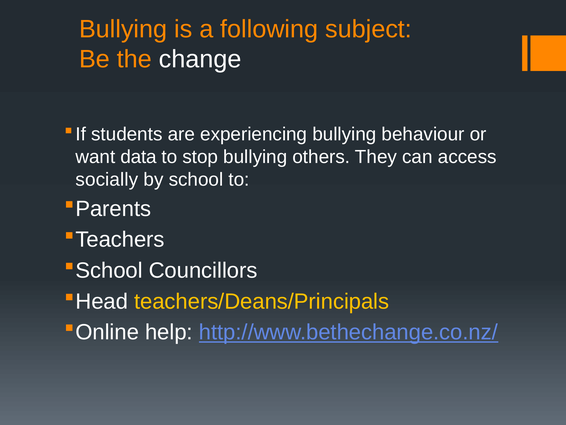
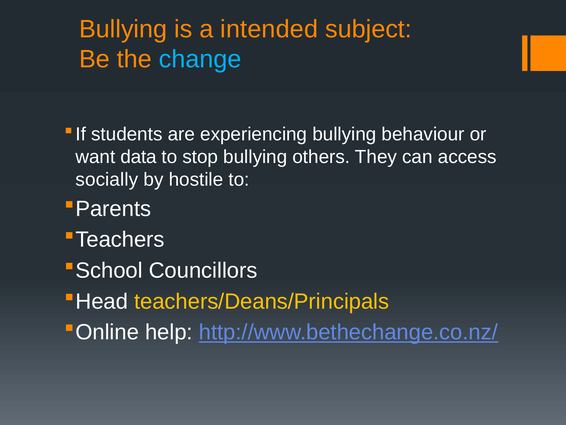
following: following -> intended (269, 29)
change colour: white -> light blue (200, 59)
school: school -> hostile (196, 179)
